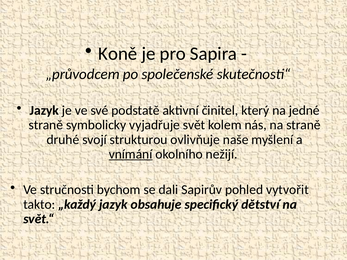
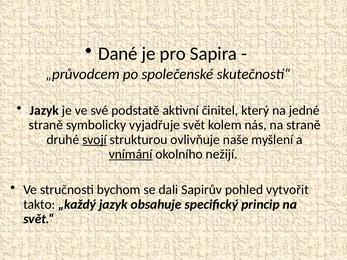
Koně: Koně -> Dané (118, 54)
svojí underline: none -> present (95, 140)
dětství: dětství -> princip (260, 204)
